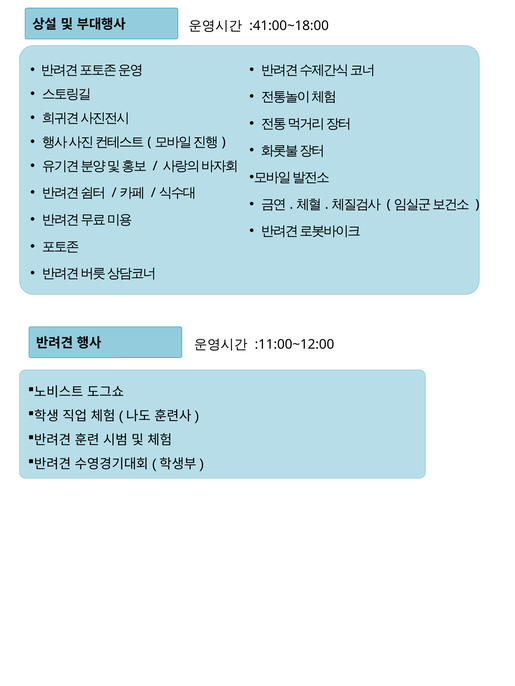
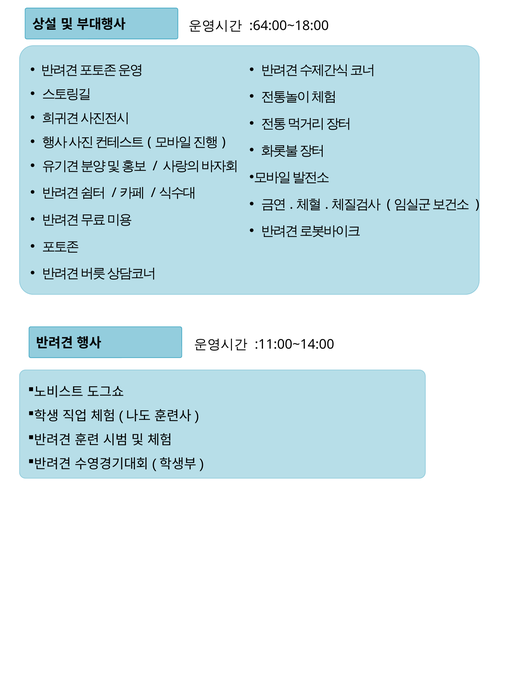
:41:00~18:00: :41:00~18:00 -> :64:00~18:00 (289, 26)
:11:00~12:00: :11:00~12:00 -> :11:00~14:00 (294, 345)
